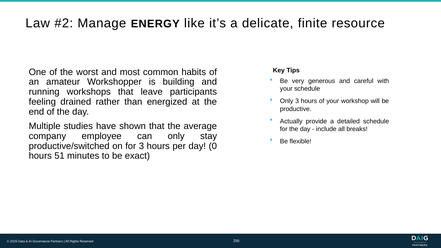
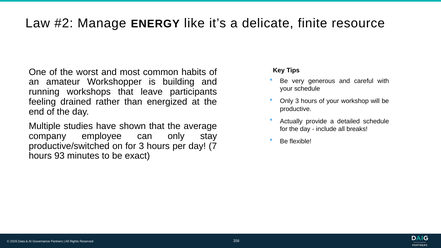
0: 0 -> 7 (213, 146)
51: 51 -> 93 (59, 156)
